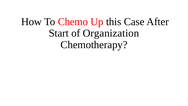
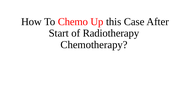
Organization: Organization -> Radiotherapy (111, 33)
